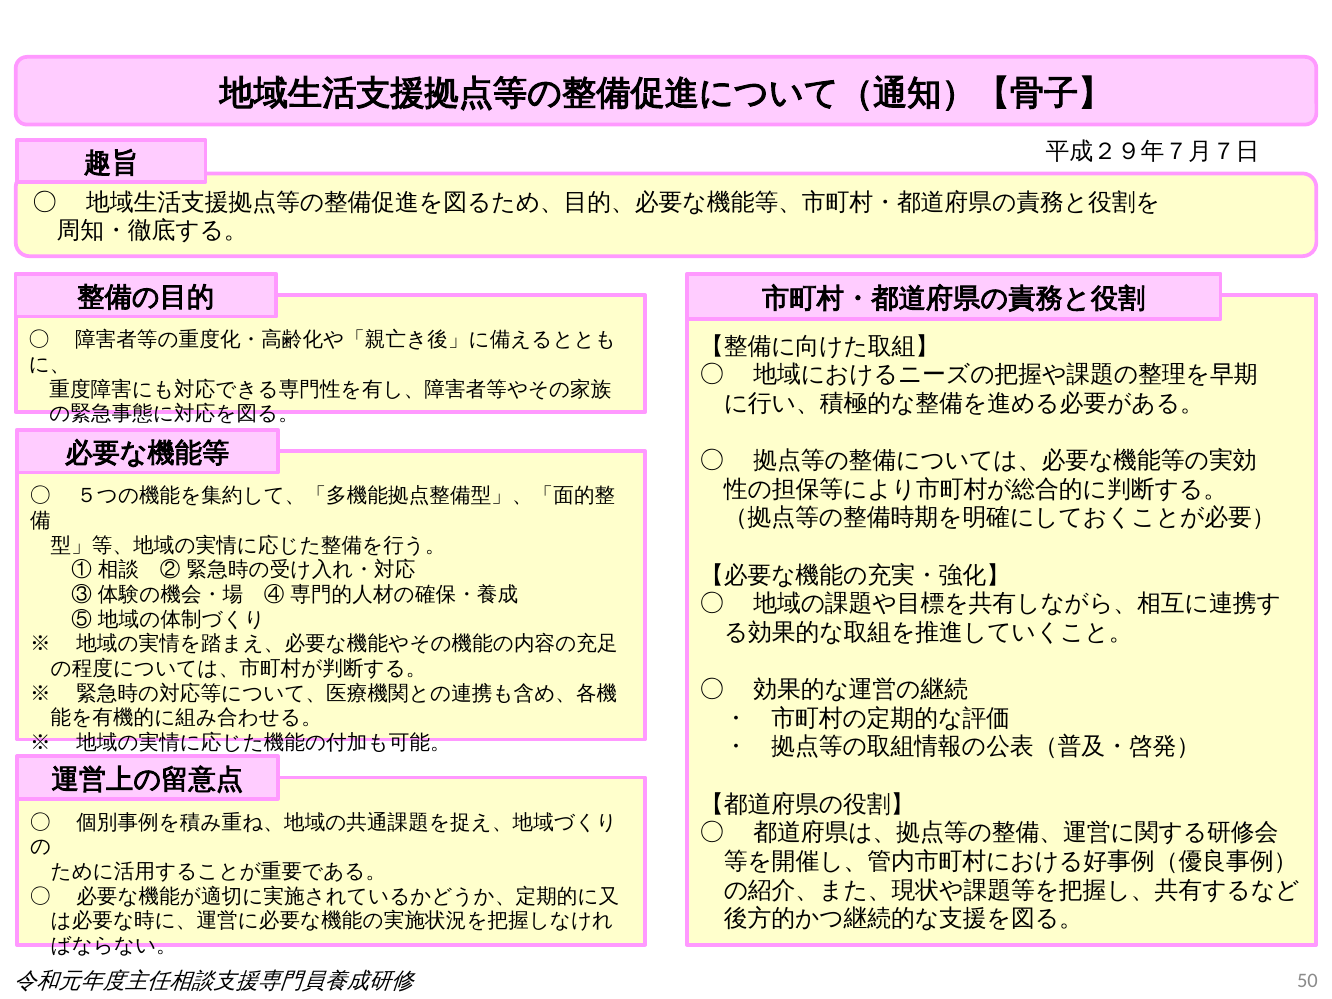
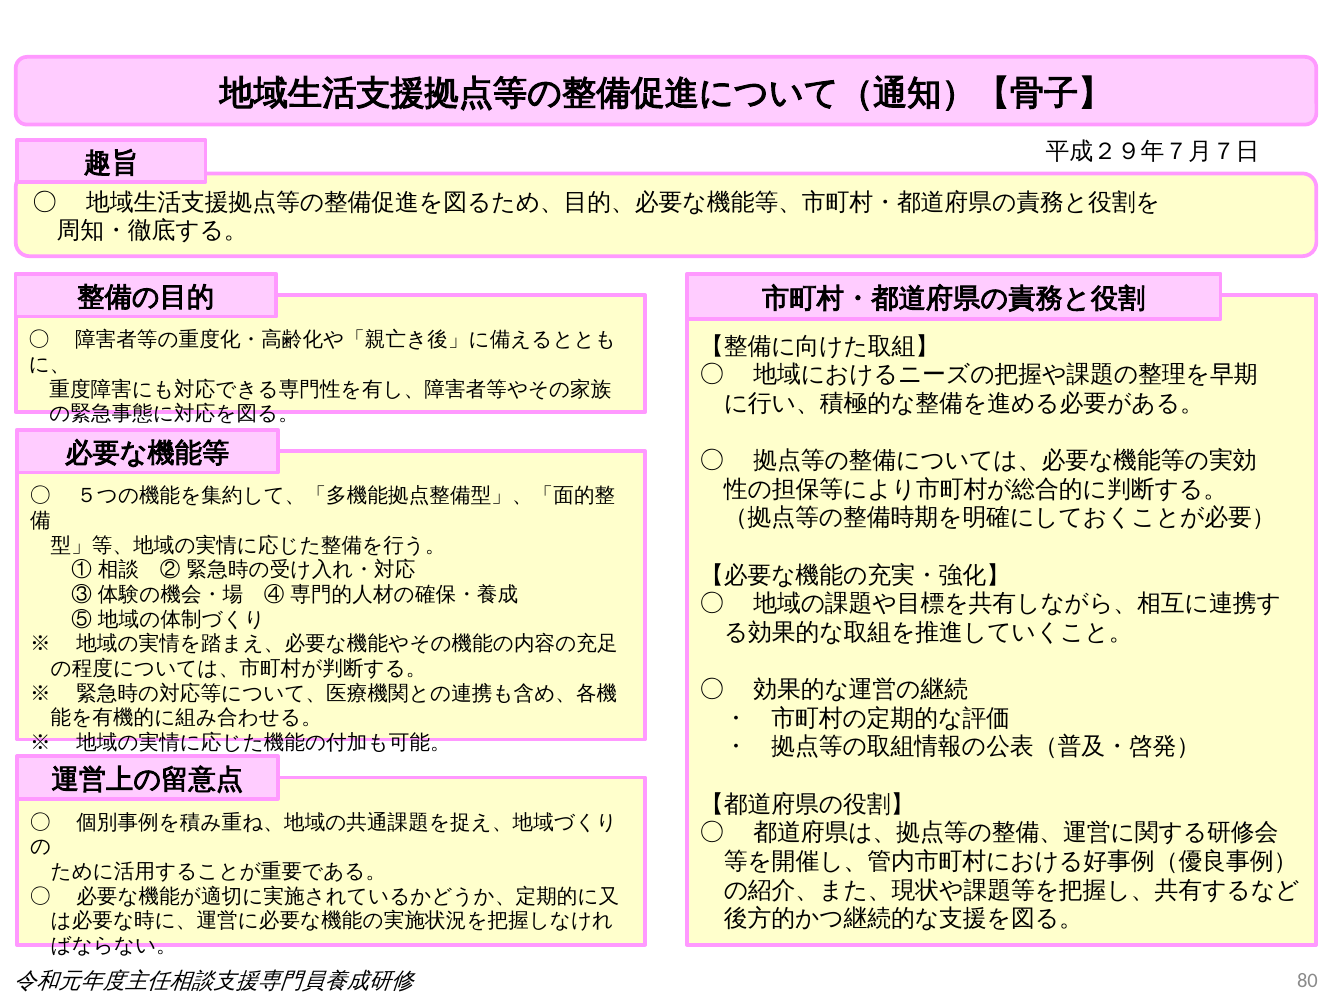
50: 50 -> 80 (1307, 981)
